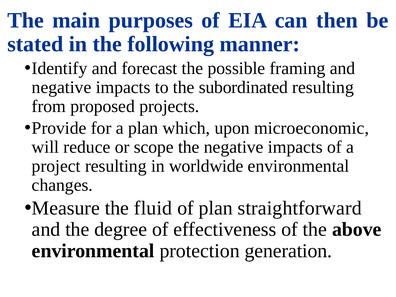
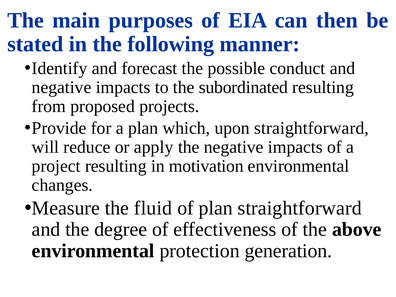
framing: framing -> conduct (297, 68)
upon microeconomic: microeconomic -> straightforward (311, 128)
scope: scope -> apply (154, 147)
worldwide: worldwide -> motivation (206, 166)
